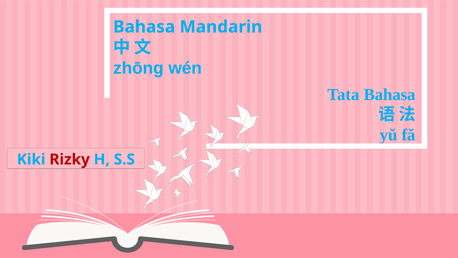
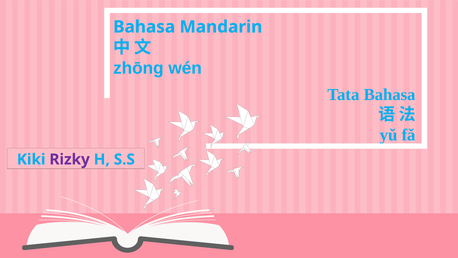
Rizky colour: red -> purple (70, 159)
